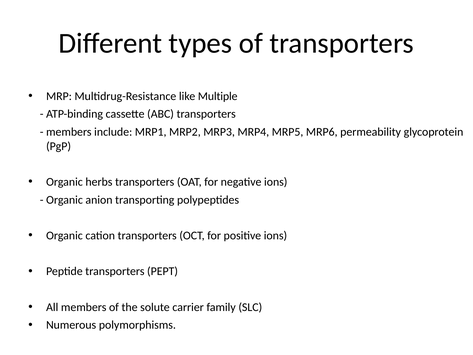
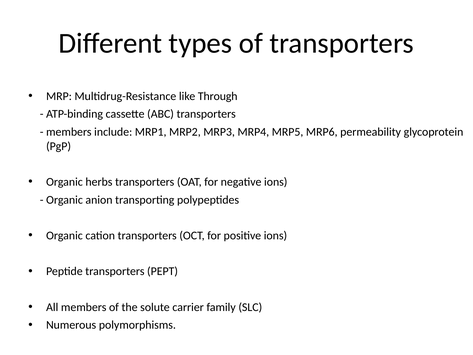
Multiple: Multiple -> Through (218, 96)
